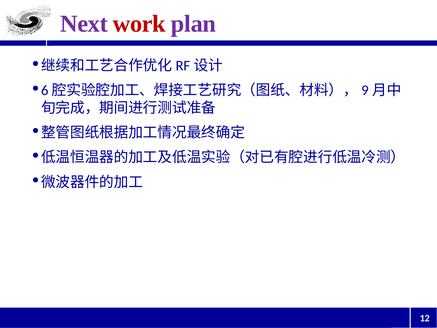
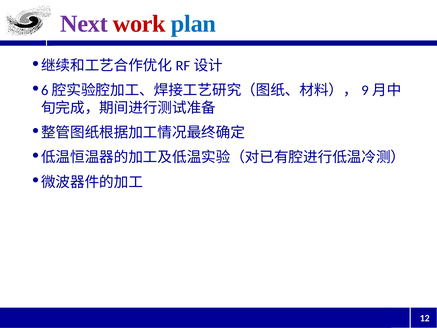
plan colour: purple -> blue (194, 24)
